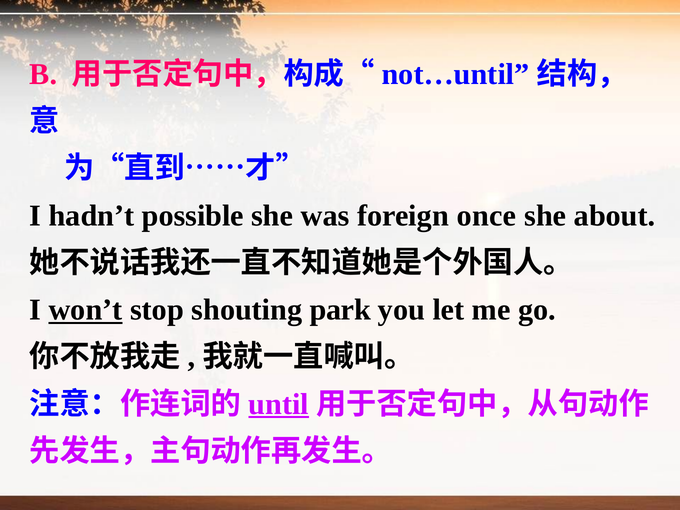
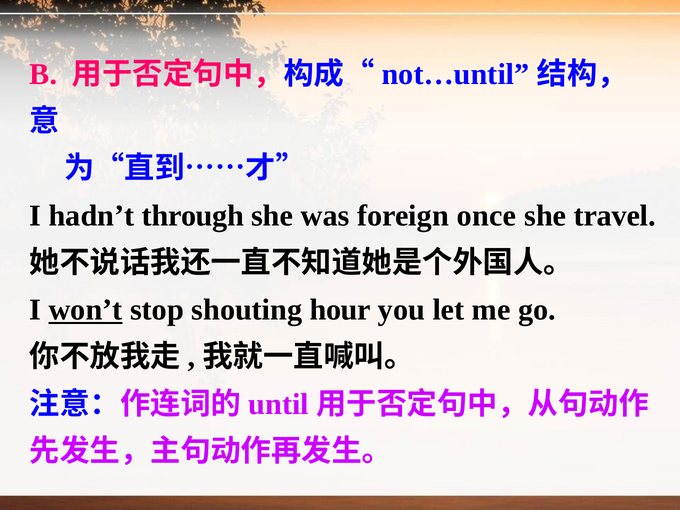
possible: possible -> through (193, 216)
about: about -> travel (615, 216)
park: park -> hour (340, 310)
until underline: present -> none (279, 404)
